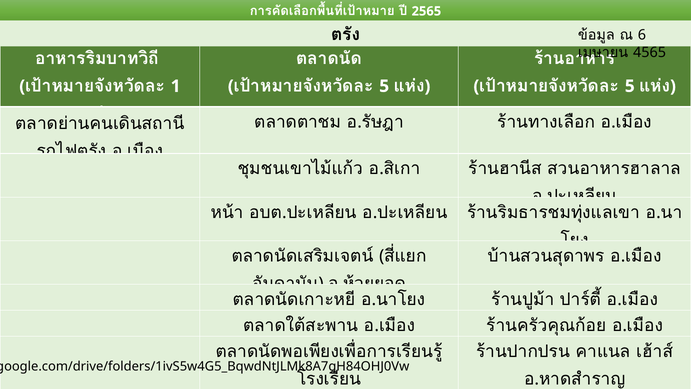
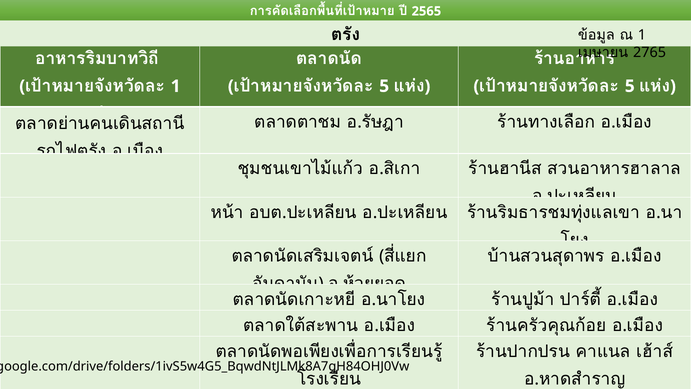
6: 6 -> 1 (642, 35)
4565: 4565 -> 2765 (650, 52)
